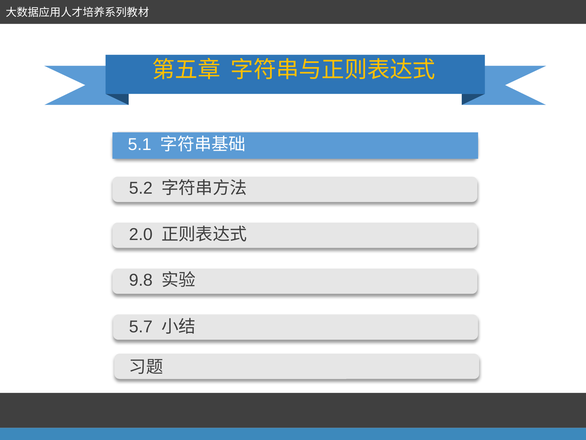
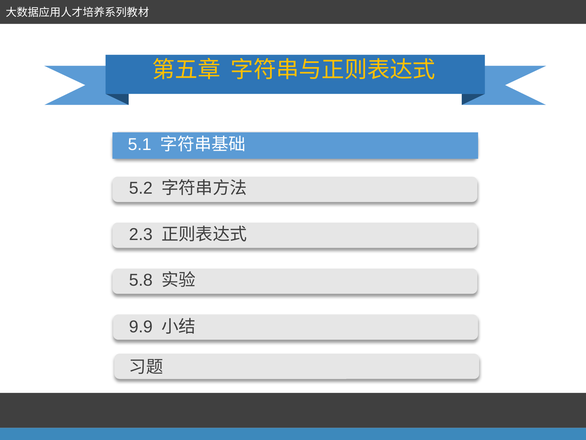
2.0: 2.0 -> 2.3 (141, 234)
9.8: 9.8 -> 5.8 (141, 280)
5.7: 5.7 -> 9.9 (141, 326)
